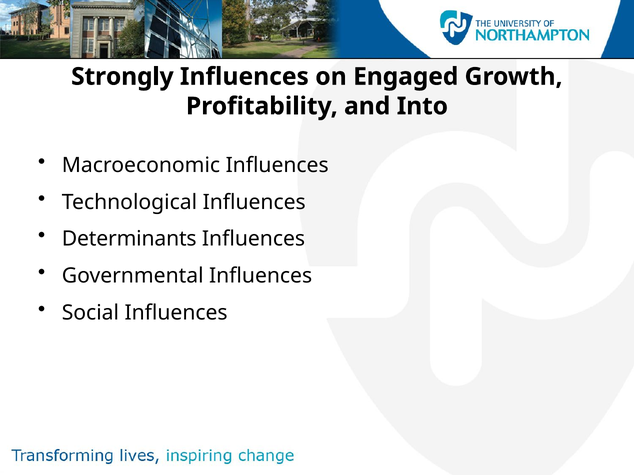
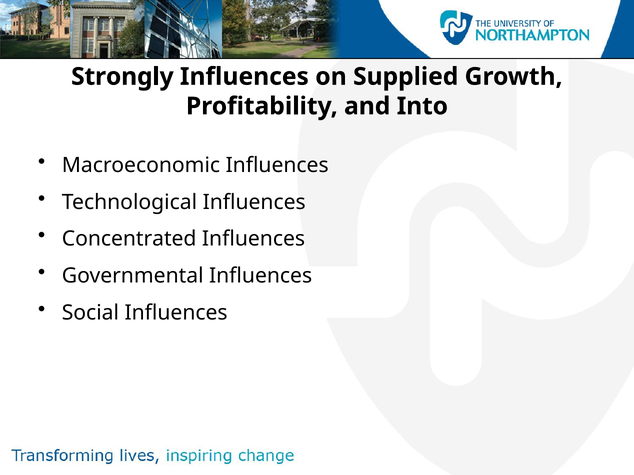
Engaged: Engaged -> Supplied (406, 77)
Determinants: Determinants -> Concentrated (129, 239)
